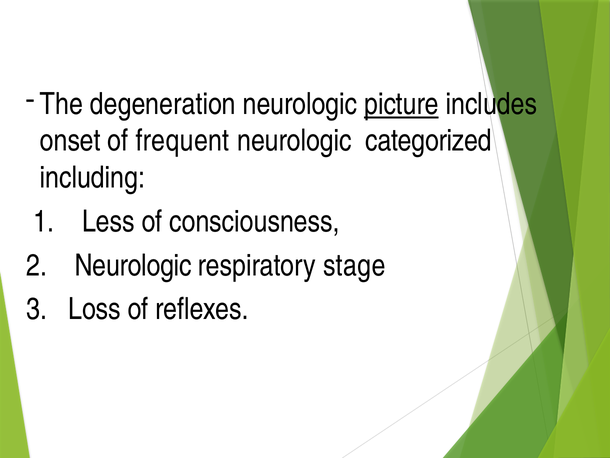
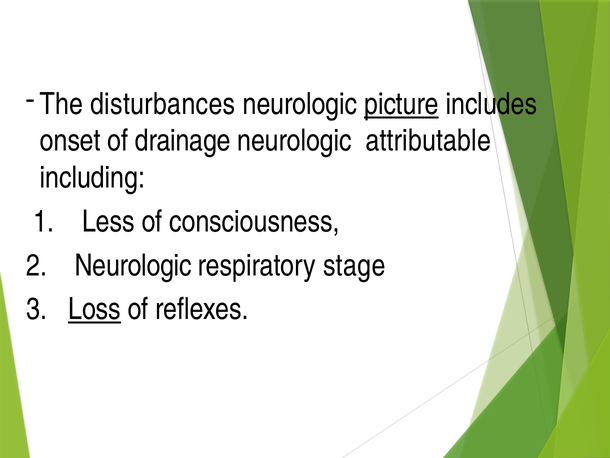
degeneration: degeneration -> disturbances (163, 104)
frequent: frequent -> drainage (183, 141)
categorized: categorized -> attributable (428, 141)
Loss underline: none -> present (94, 309)
